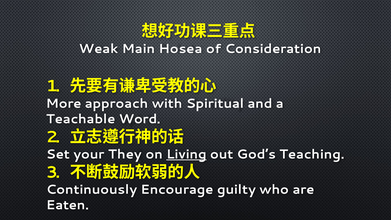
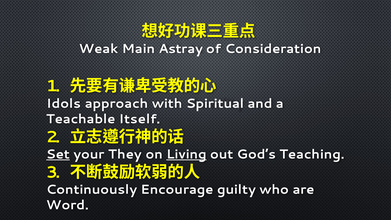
Hosea: Hosea -> Astray (181, 49)
More: More -> Idols (64, 103)
Word: Word -> Itself (140, 119)
Set underline: none -> present (58, 154)
Eaten: Eaten -> Word (67, 205)
